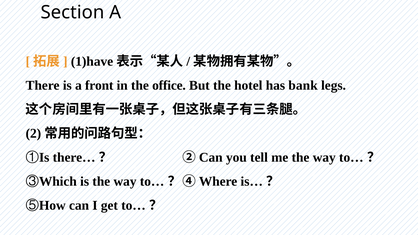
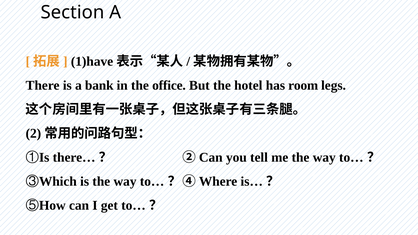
front: front -> bank (99, 85)
bank: bank -> room (303, 85)
